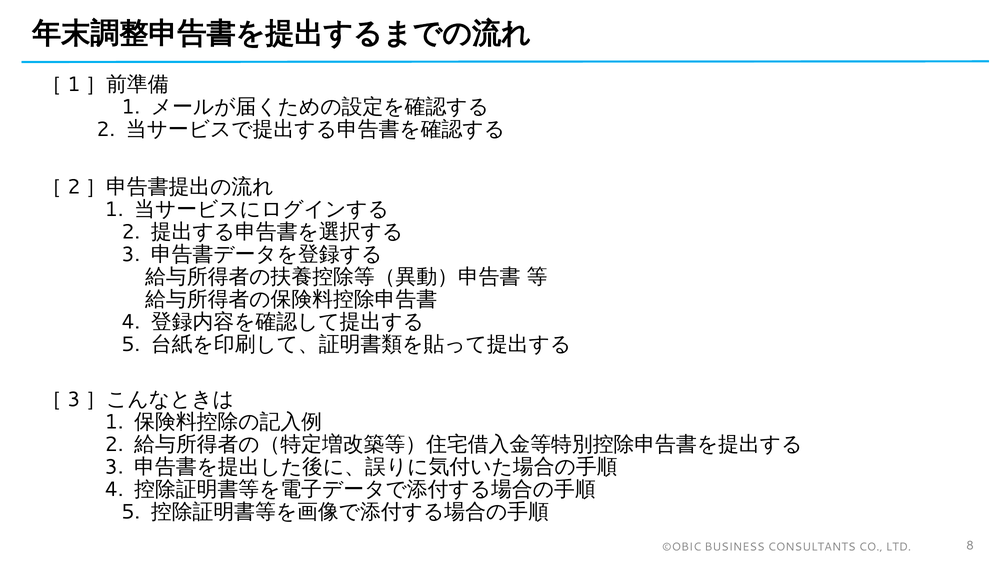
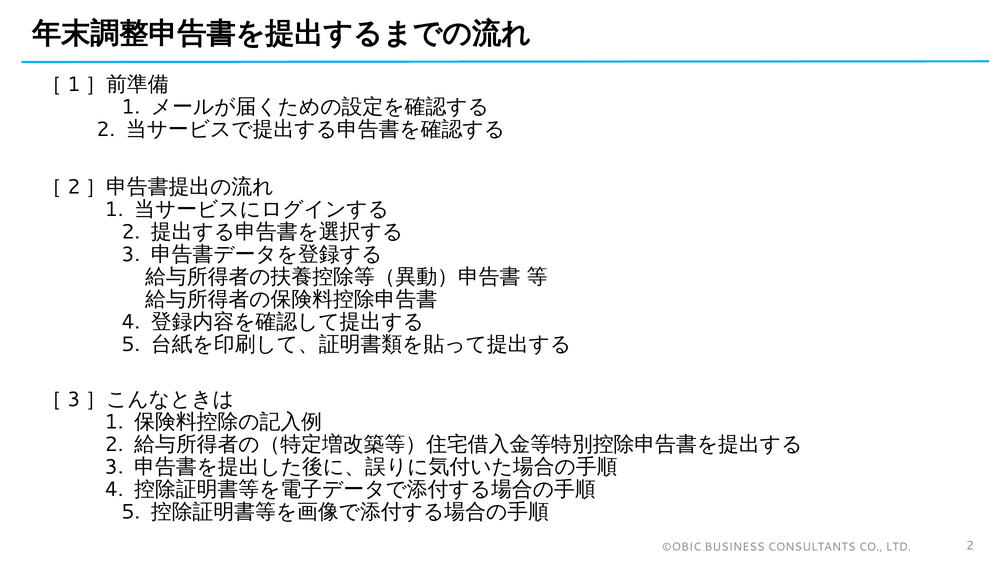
LTD 8: 8 -> 2 (970, 546)
